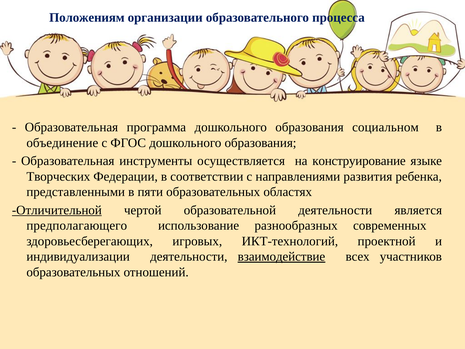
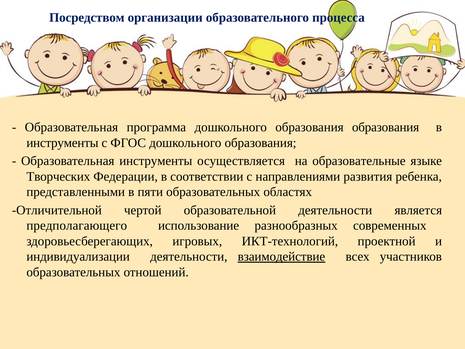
Положениям: Положениям -> Посредством (87, 18)
образования социальном: социальном -> образования (386, 127)
объединение: объединение -> инструменты (62, 143)
конструирование: конструирование -> образовательные (359, 161)
Отличительной underline: present -> none (57, 210)
